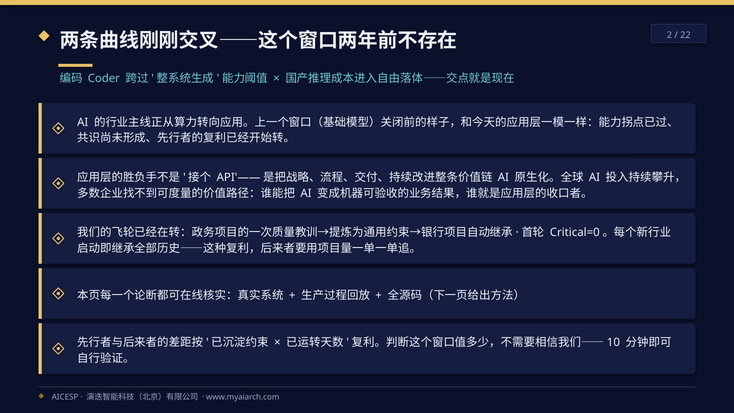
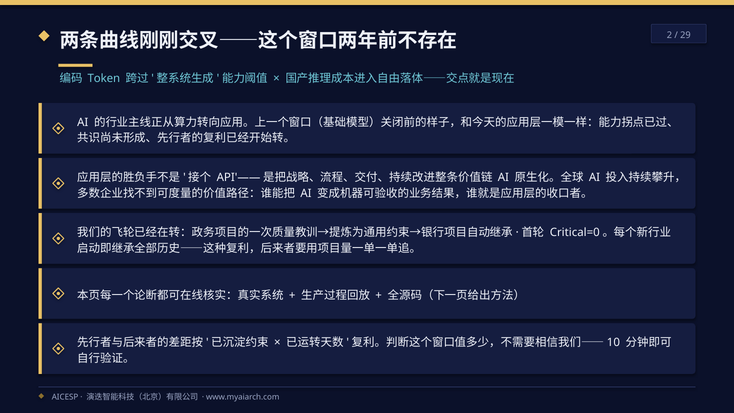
22: 22 -> 29 (685, 35)
Coder: Coder -> Token (104, 79)
